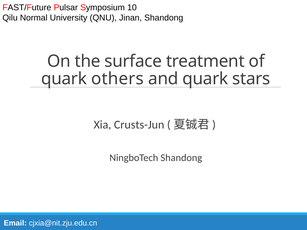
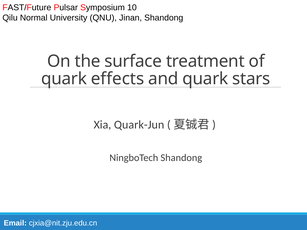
others: others -> effects (118, 79)
Crusts-Jun: Crusts-Jun -> Quark-Jun (139, 125)
